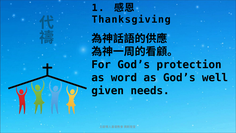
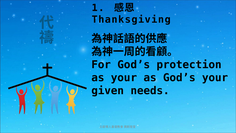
as word: word -> your (124, 78)
God’s well: well -> your (215, 78)
